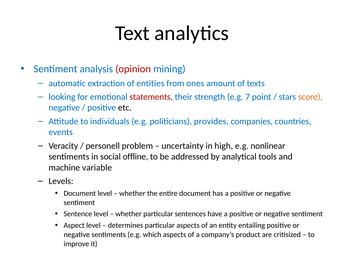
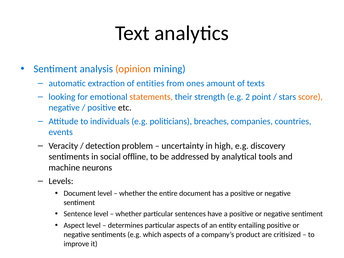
opinion colour: red -> orange (133, 69)
statements colour: red -> orange (151, 97)
7: 7 -> 2 (248, 97)
provides: provides -> breaches (211, 121)
personell: personell -> detection (103, 146)
nonlinear: nonlinear -> discovery (268, 146)
variable: variable -> neurons (97, 168)
